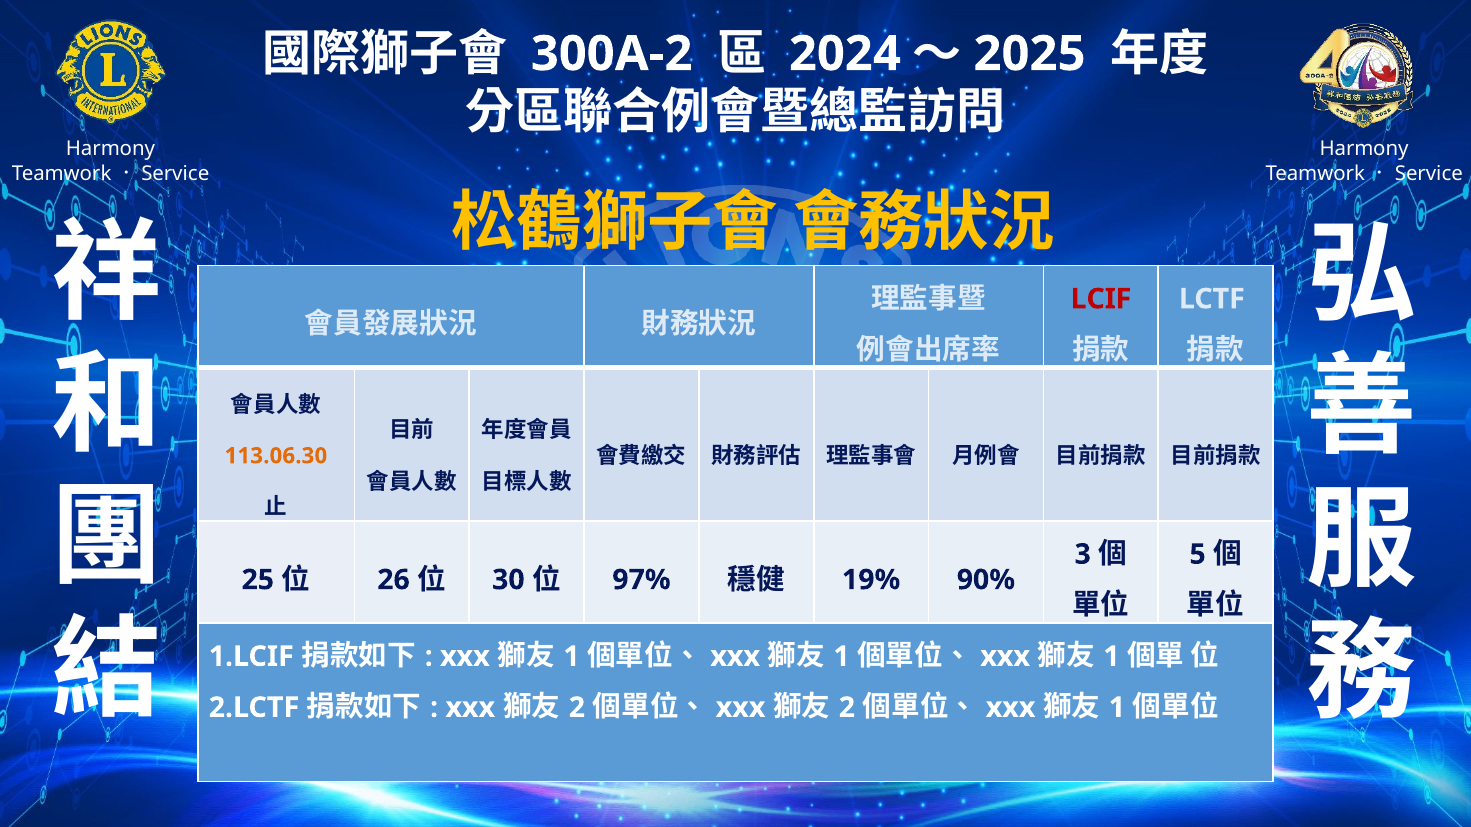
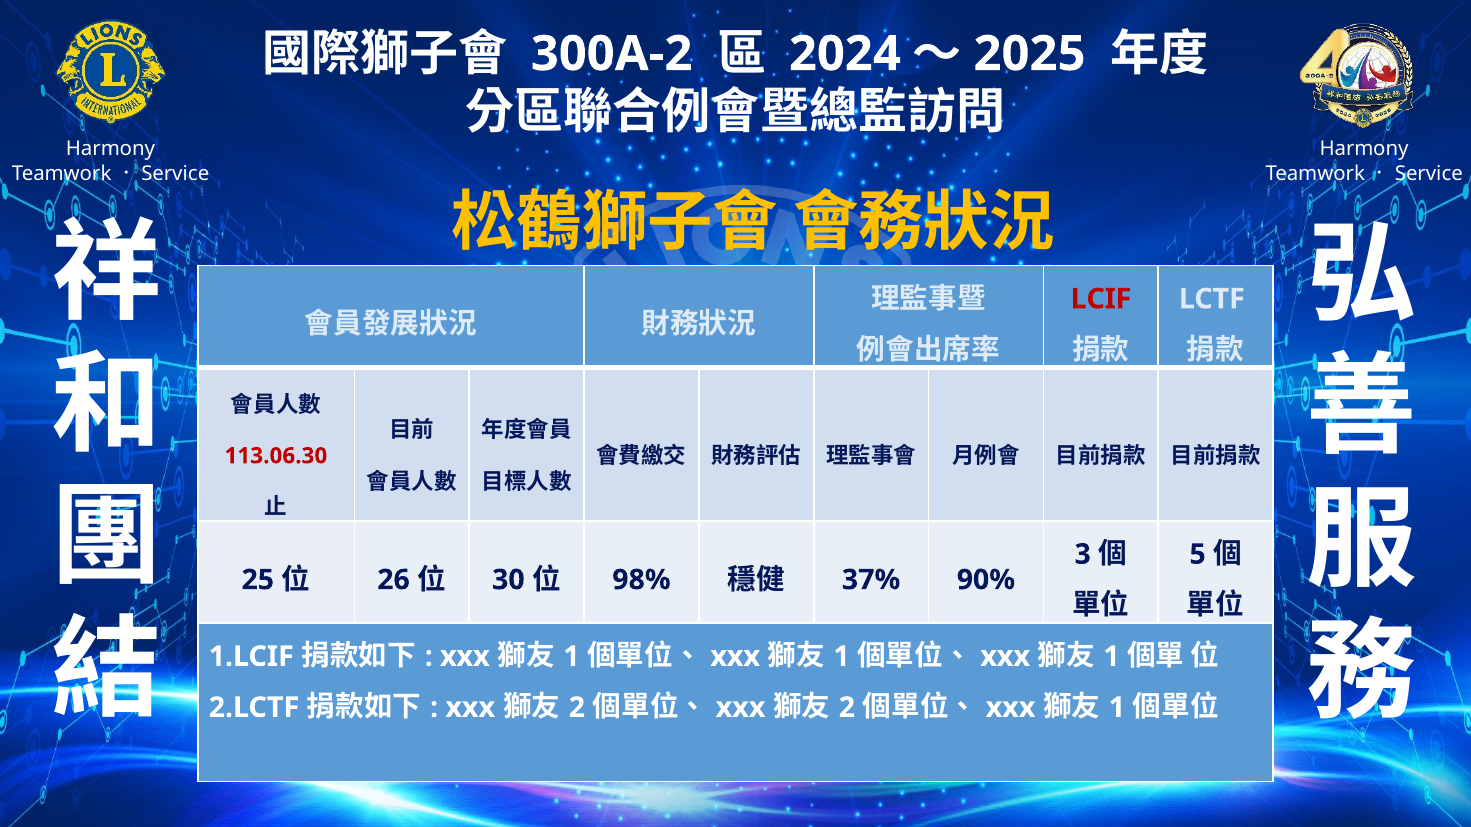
113.06.30 colour: orange -> red (276, 456)
97%: 97% -> 98% (641, 580)
19%: 19% -> 37% (871, 580)
